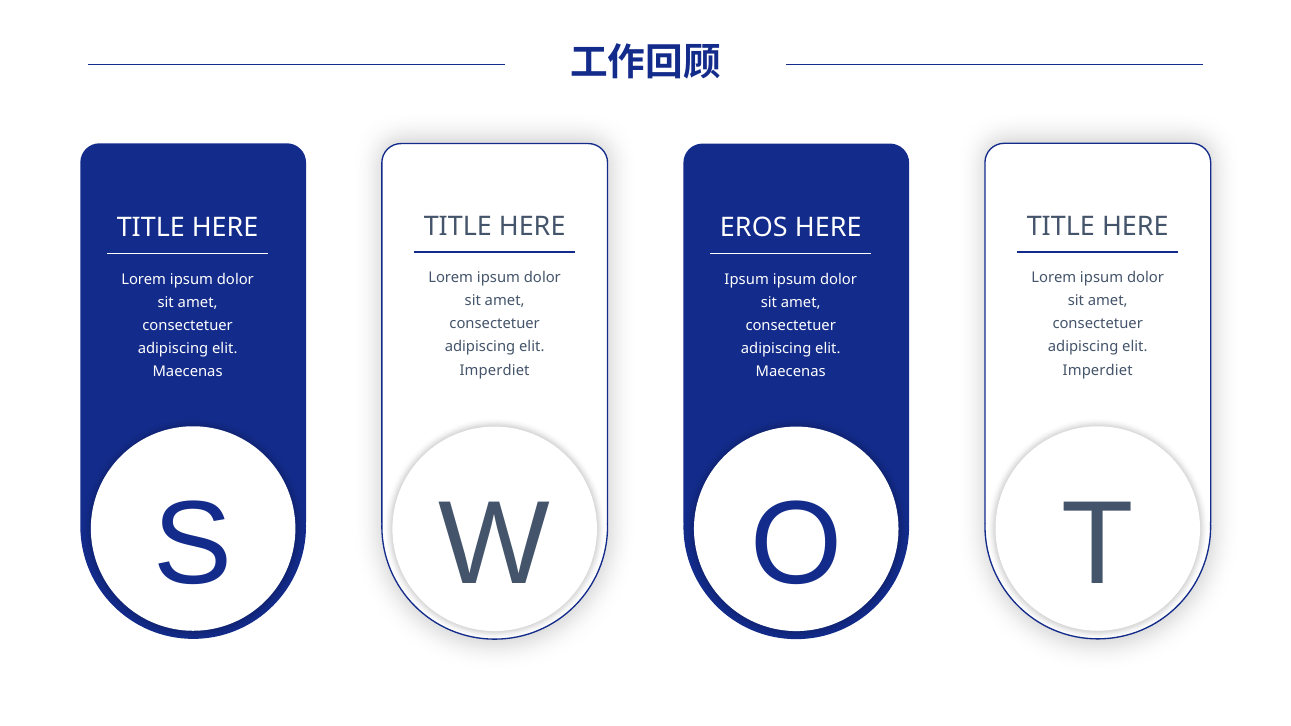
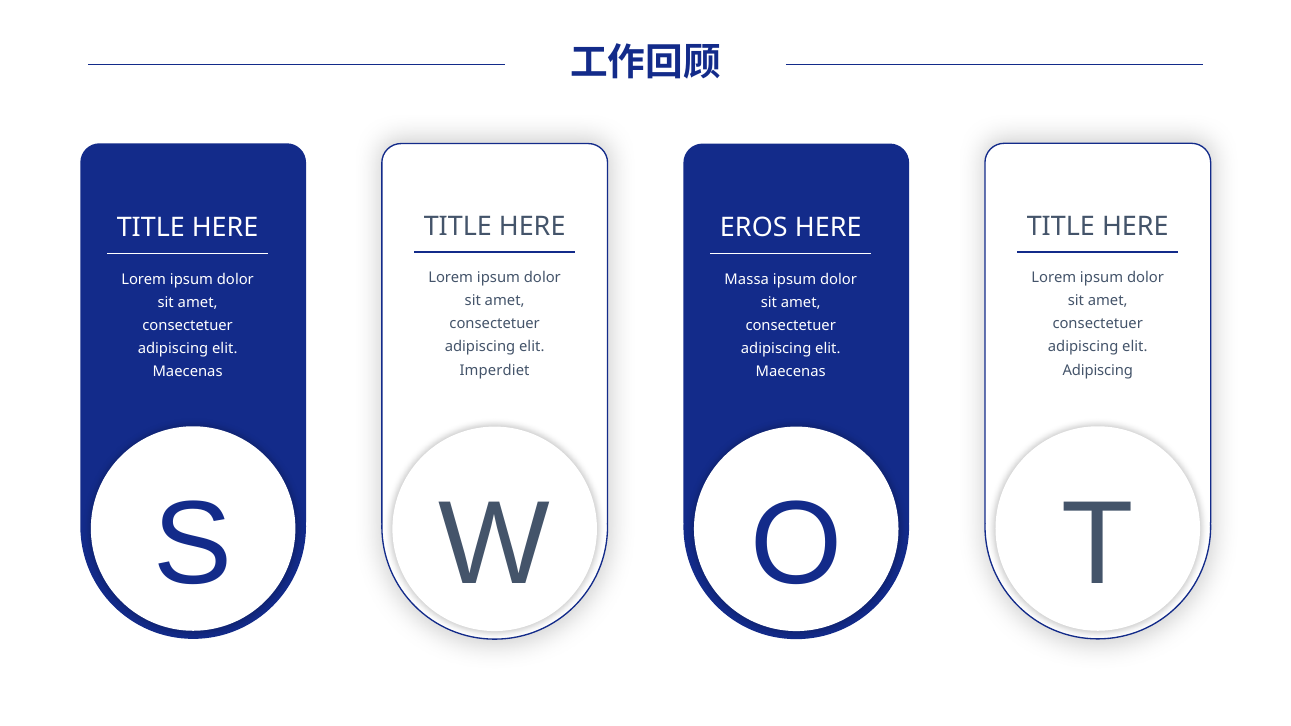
Ipsum: Ipsum -> Massa (747, 279)
Imperdiet: Imperdiet -> Adipiscing (1098, 370)
